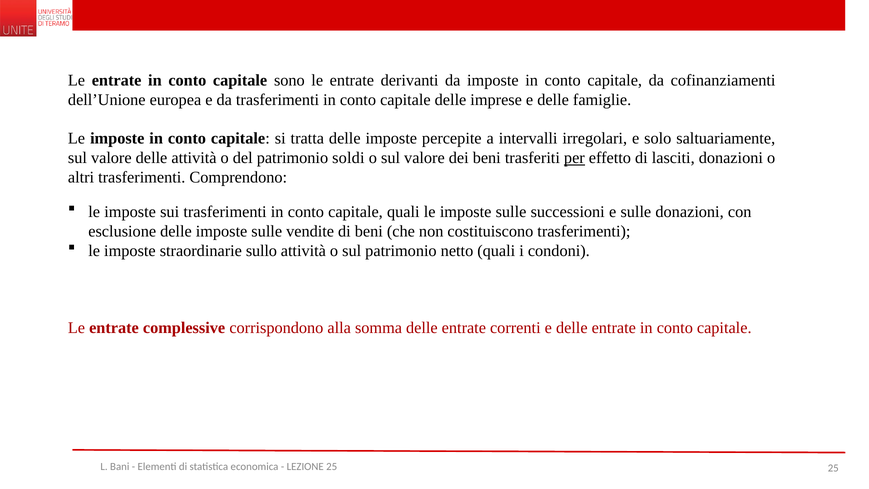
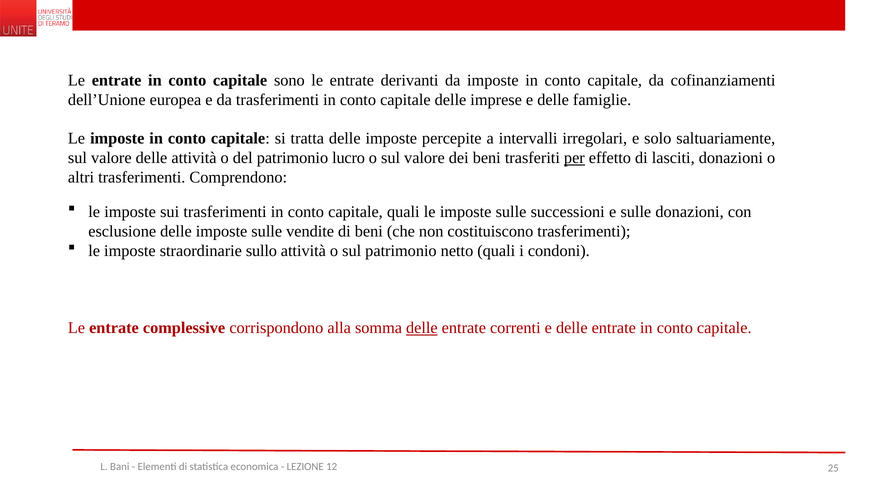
soldi: soldi -> lucro (349, 158)
delle underline: none -> present (422, 328)
LEZIONE 25: 25 -> 12 (332, 467)
